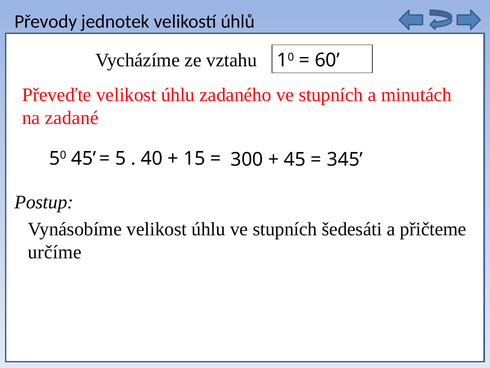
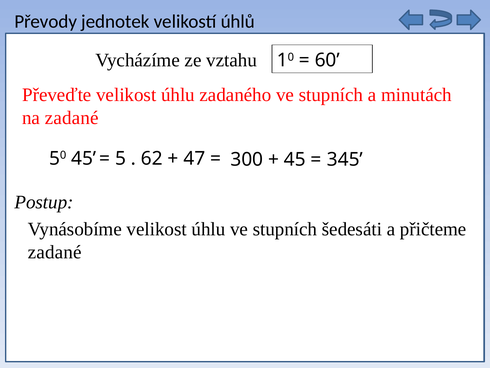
40: 40 -> 62 (152, 158)
15: 15 -> 47 (194, 158)
určíme: určíme -> zadané (55, 252)
